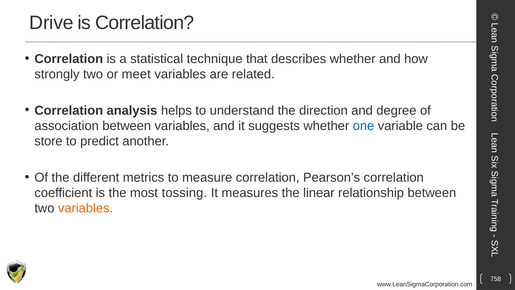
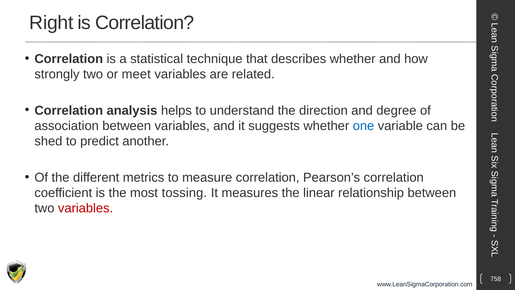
Drive: Drive -> Right (51, 23)
store: store -> shed (48, 141)
variables colour: orange -> red (86, 208)
